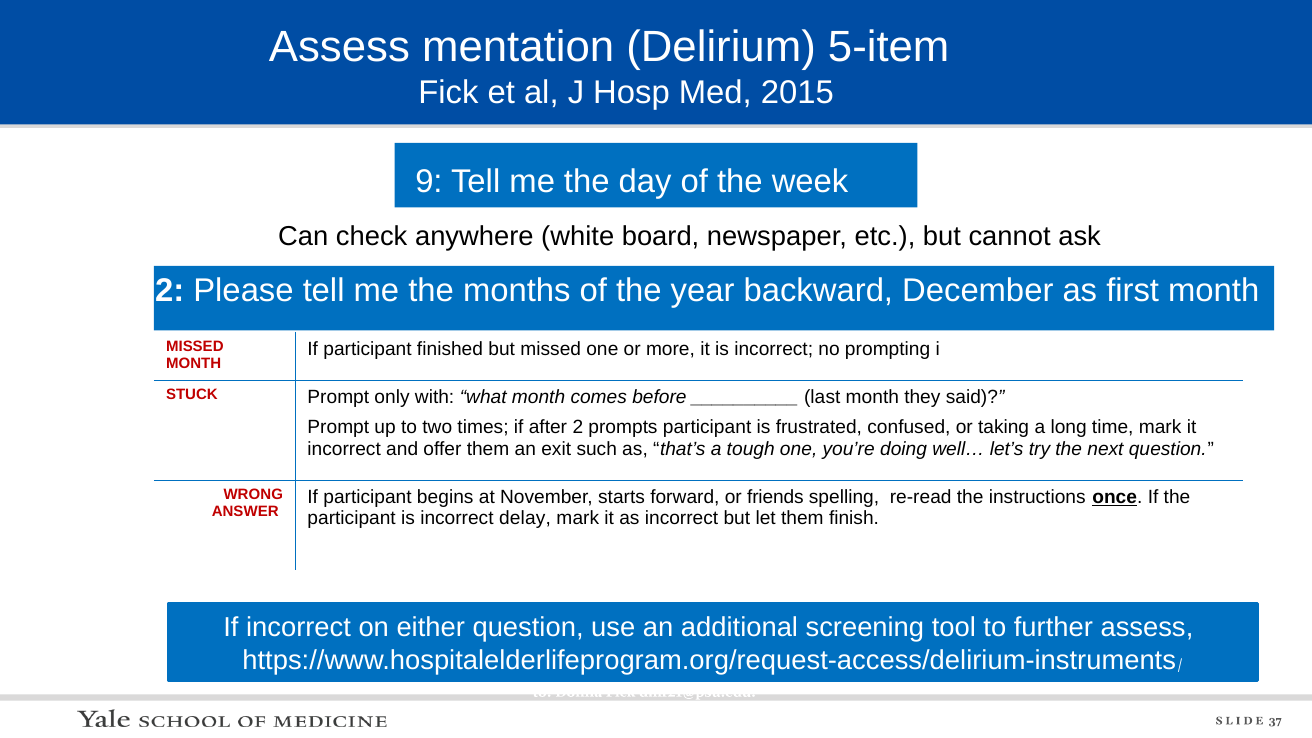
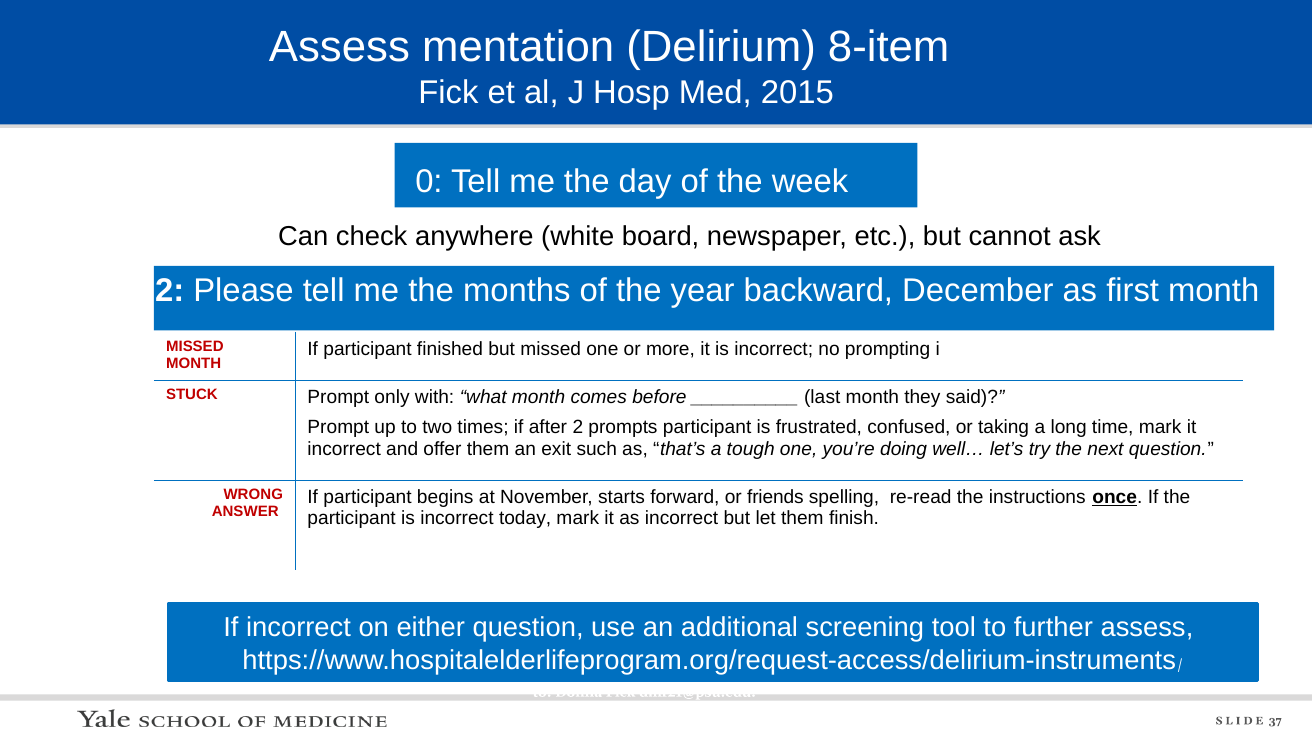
5-item: 5-item -> 8-item (889, 48)
9: 9 -> 0 (429, 182)
delay: delay -> today (525, 518)
